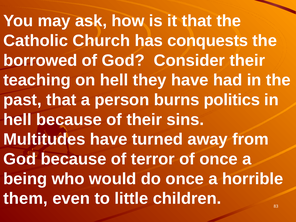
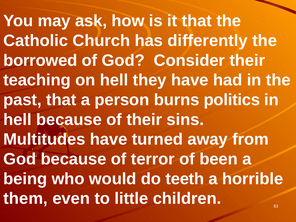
conquests: conquests -> differently (208, 41)
of once: once -> been (219, 159)
do once: once -> teeth (185, 179)
